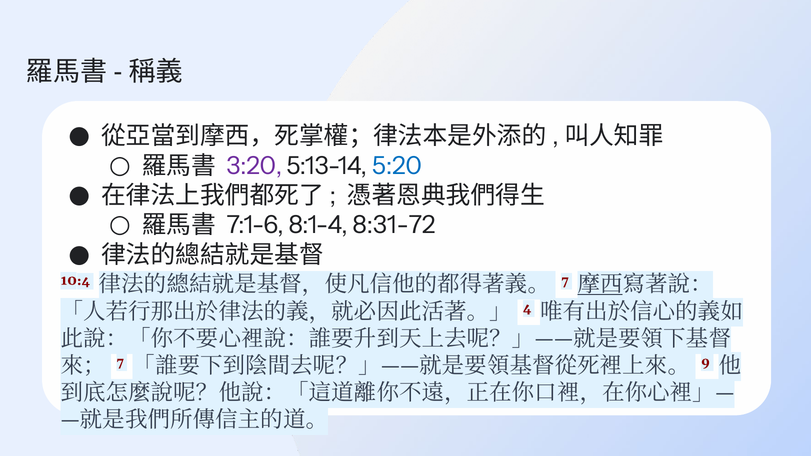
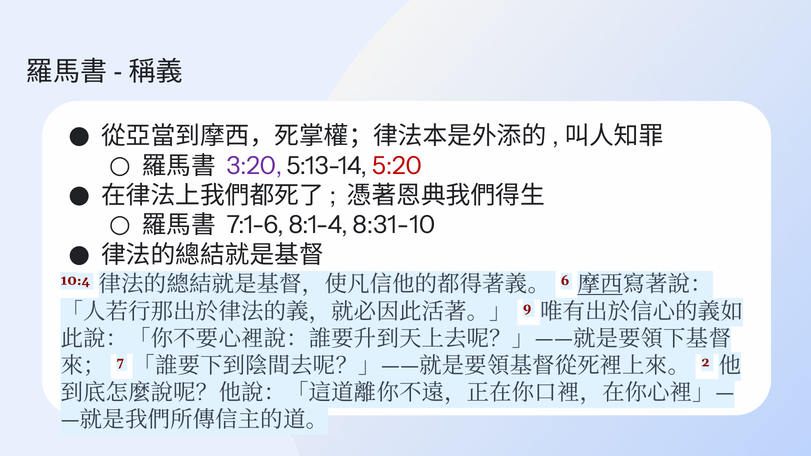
5:20 colour: blue -> red (397, 166)
8:31-72: 8:31-72 -> 8:31-10 (394, 225)
7: 7 -> 6 (565, 281)
4: 4 -> 9 (527, 308)
9: 9 -> 2 (705, 362)
